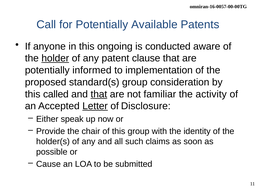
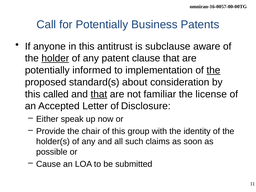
Available: Available -> Business (154, 24)
ongoing: ongoing -> antitrust (115, 46)
conducted: conducted -> subclause (168, 46)
the underline: none -> present (213, 70)
standard(s group: group -> about (135, 82)
activity: activity -> license (211, 94)
Letter underline: present -> none (95, 106)
